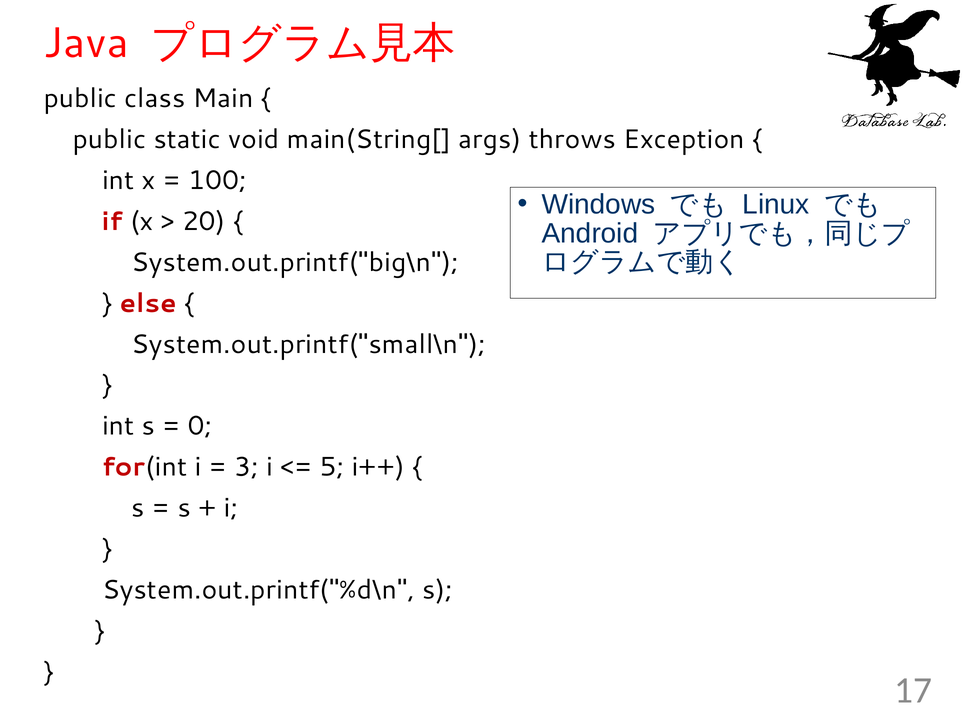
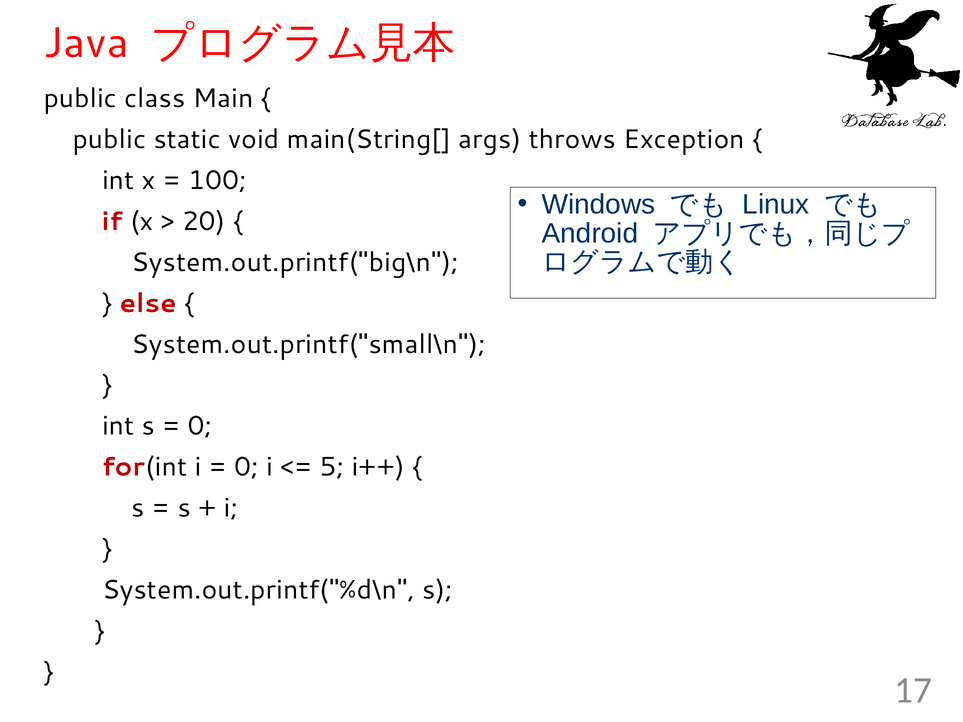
3: 3 -> 0 (247, 467)
